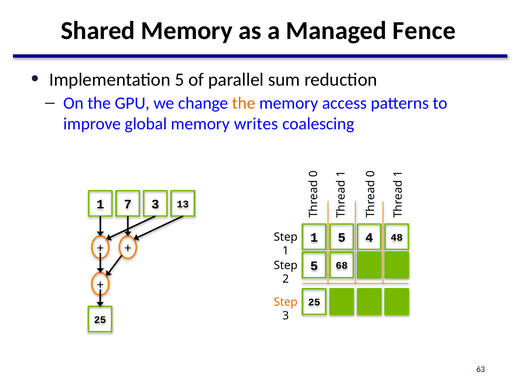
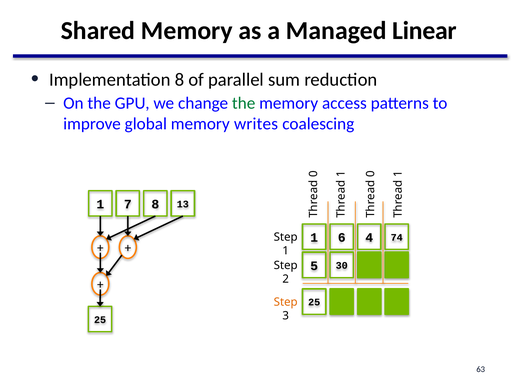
Fence: Fence -> Linear (424, 31)
Implementation 5: 5 -> 8 (179, 80)
the colour: orange -> green (244, 103)
7 3: 3 -> 8 (155, 204)
1 5: 5 -> 6 (342, 238)
48: 48 -> 74 (397, 237)
68: 68 -> 30 (342, 266)
